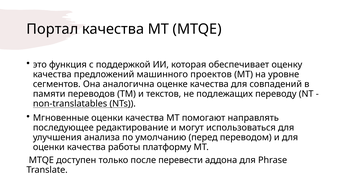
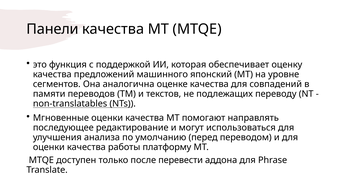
Портал: Портал -> Панели (53, 29)
проектов: проектов -> японский (211, 74)
